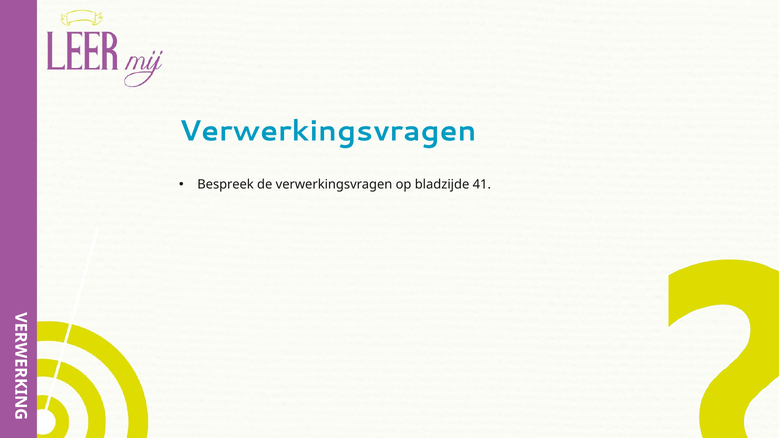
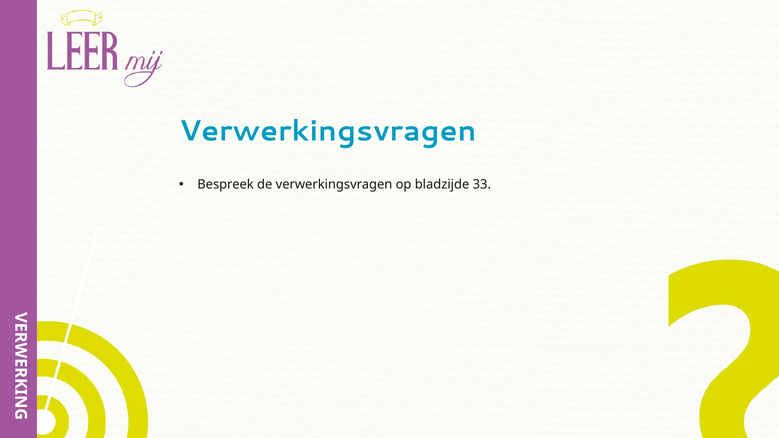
41: 41 -> 33 (482, 184)
